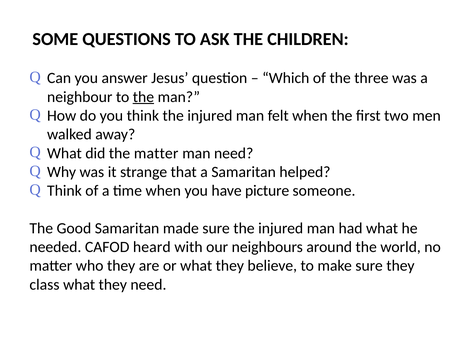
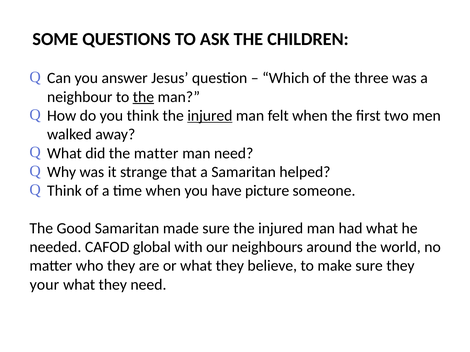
injured underline: none -> present (210, 116)
heard: heard -> global (152, 247)
class: class -> your (44, 285)
